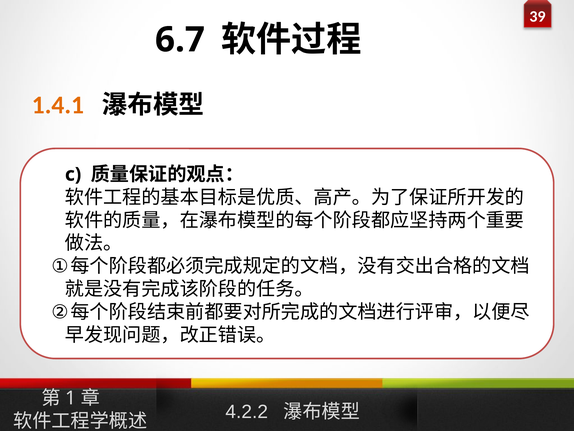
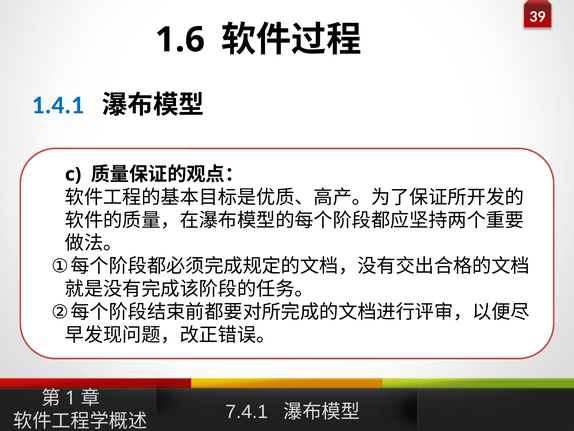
6.7: 6.7 -> 1.6 (180, 40)
1.4.1 colour: orange -> blue (58, 105)
4.2.2: 4.2.2 -> 7.4.1 (247, 411)
